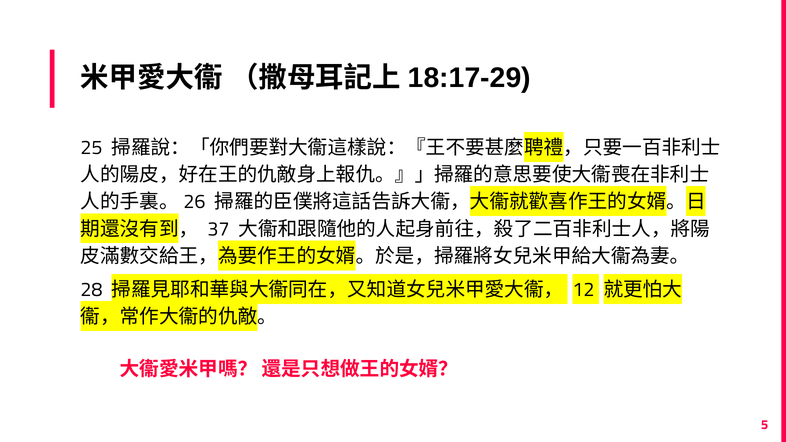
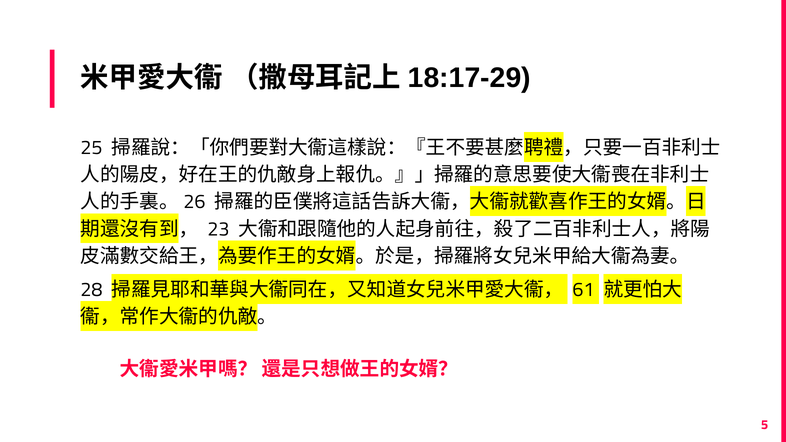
37: 37 -> 23 (218, 229)
12: 12 -> 61 (583, 290)
